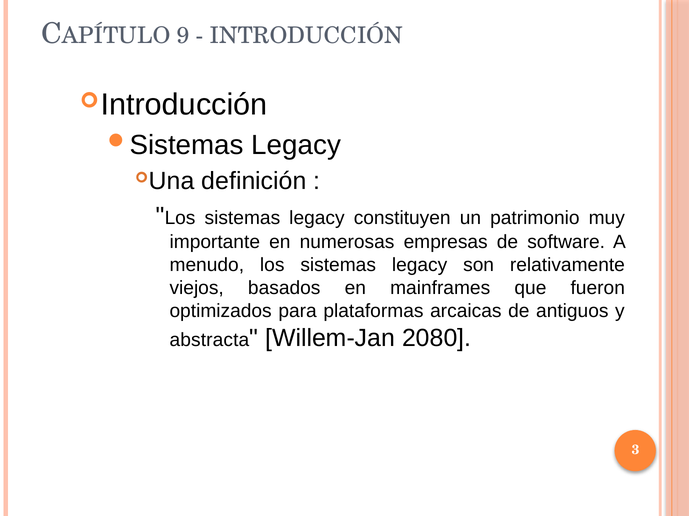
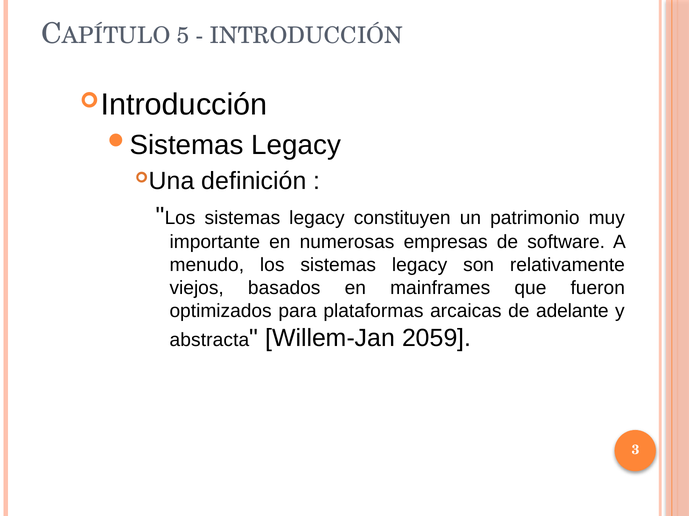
9: 9 -> 5 (183, 36)
antiguos: antiguos -> adelante (572, 311)
2080: 2080 -> 2059 (437, 338)
